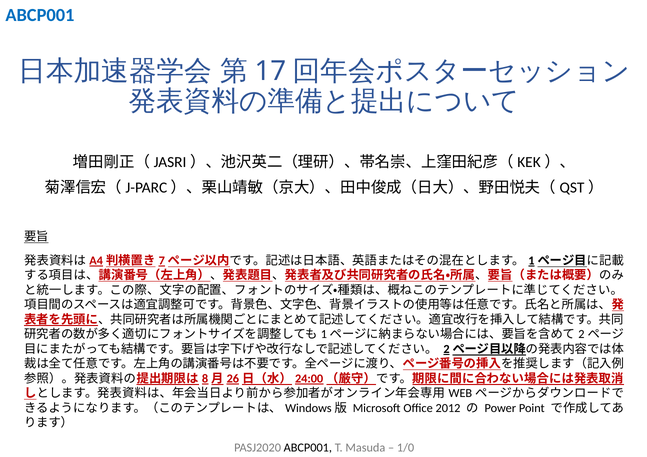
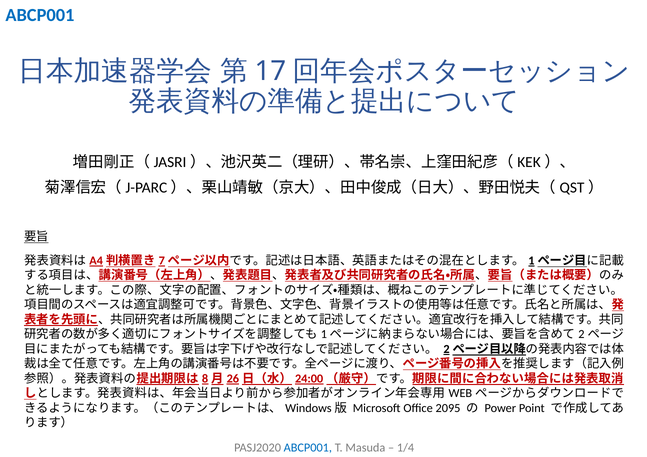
2012: 2012 -> 2095 (448, 408)
ABCP001 colour: black -> blue (308, 448)
1/0: 1/0 -> 1/4 (406, 448)
